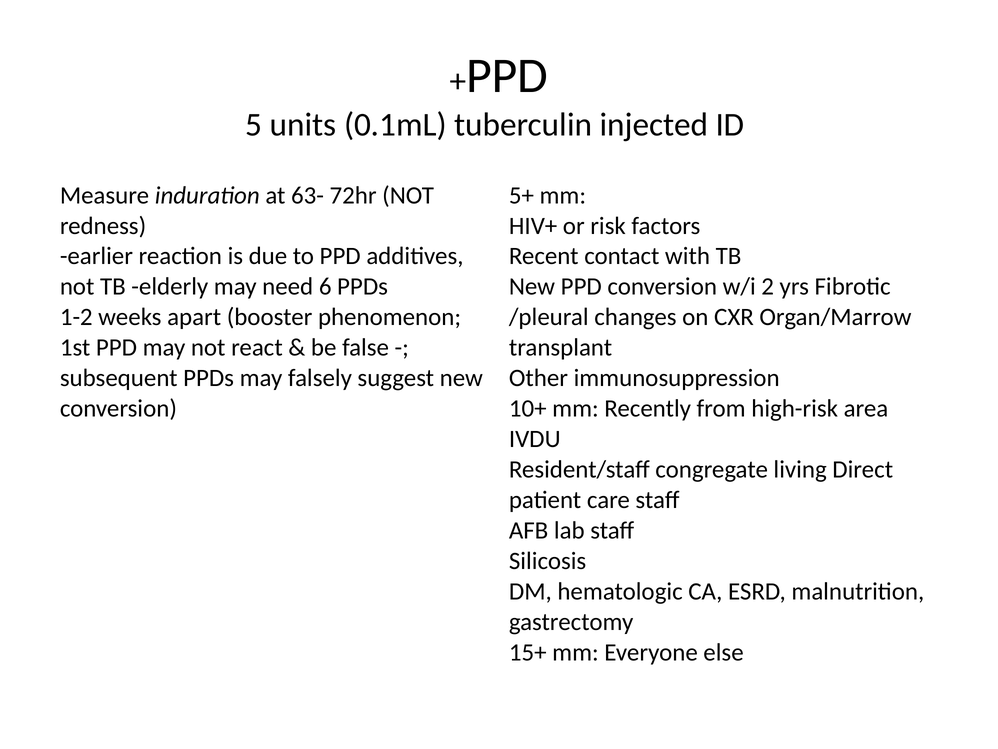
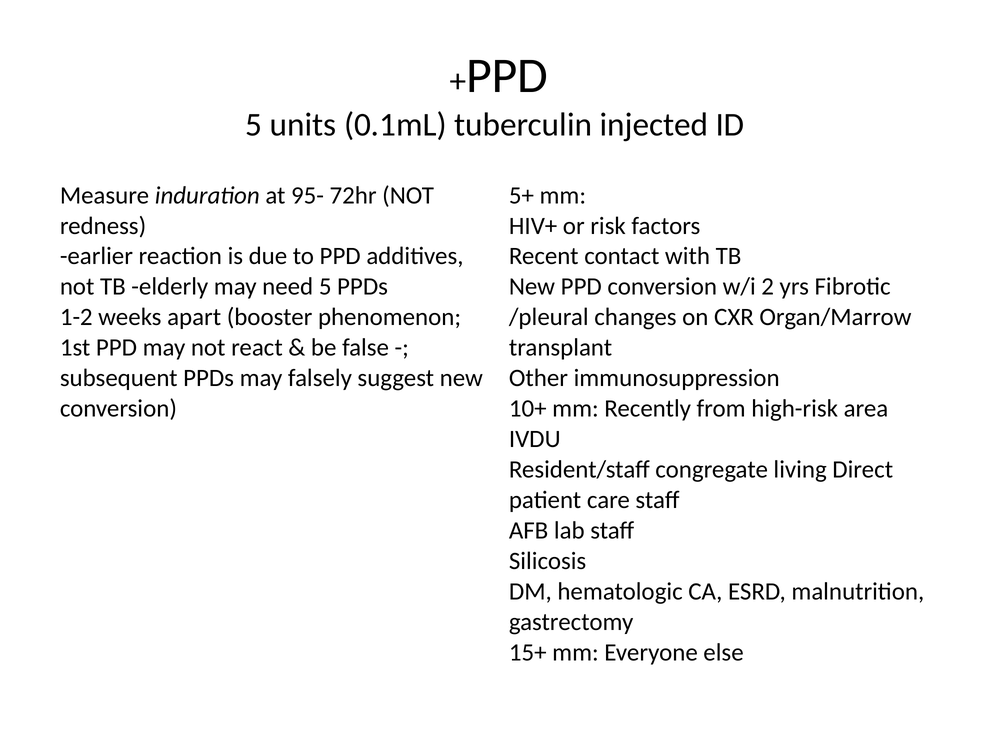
63-: 63- -> 95- (307, 195)
need 6: 6 -> 5 (325, 287)
